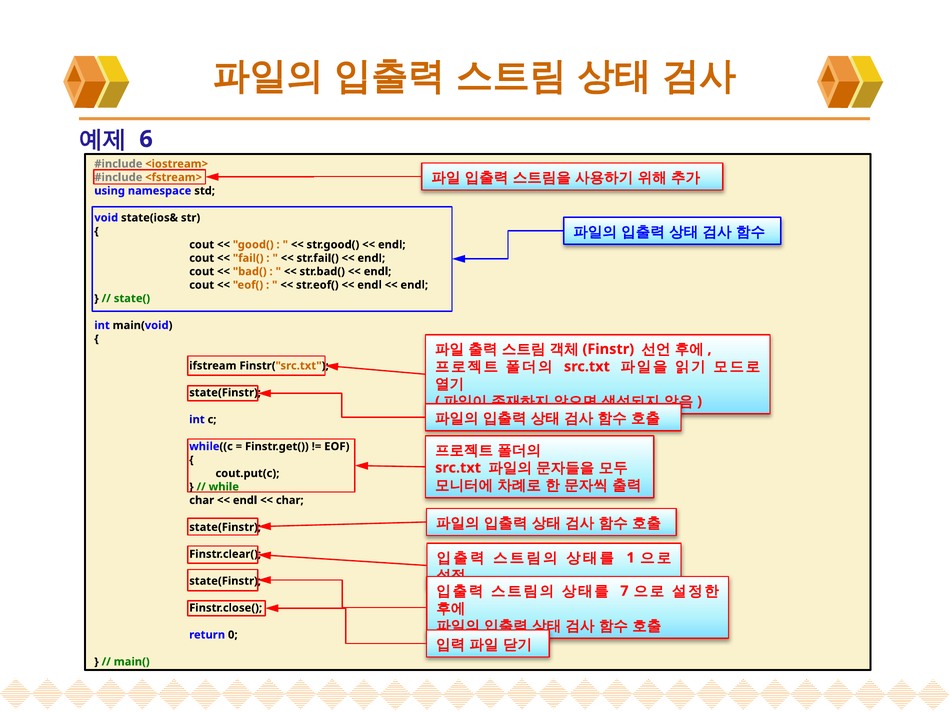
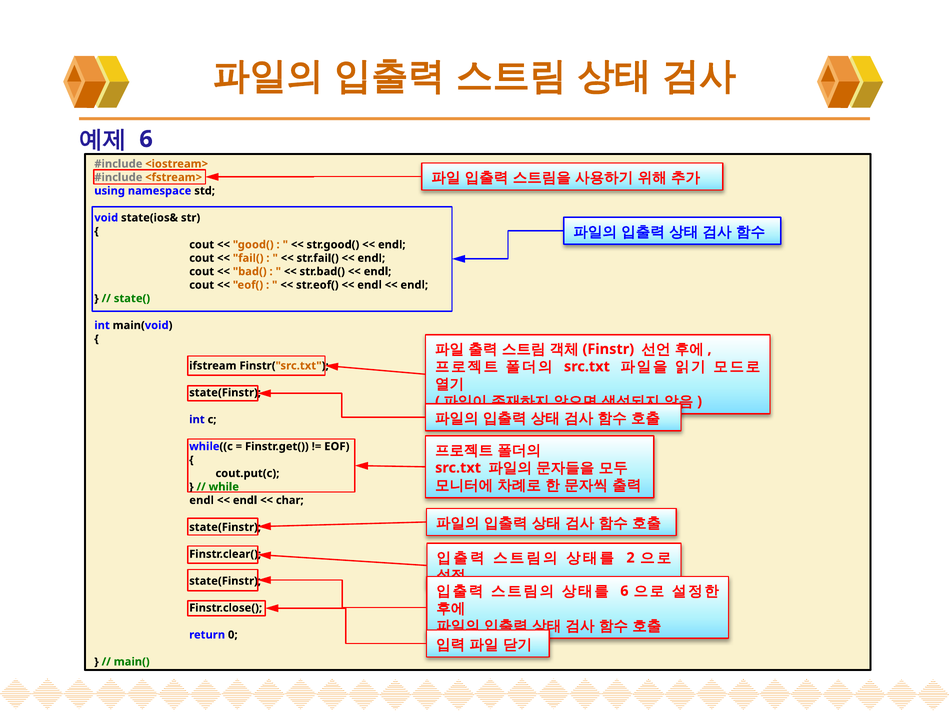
char: char -> endl (202, 500)
1: 1 -> 2 (631, 558)
7: 7 -> 6 (624, 591)
